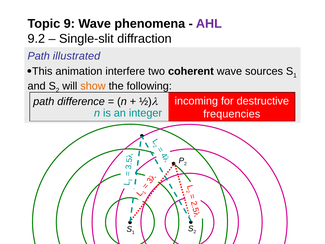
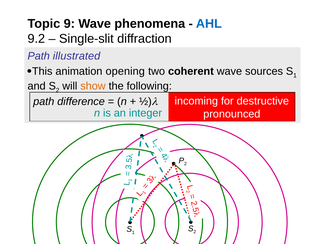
AHL colour: purple -> blue (209, 24)
interfere: interfere -> opening (125, 71)
frequencies: frequencies -> pronounced (232, 114)
